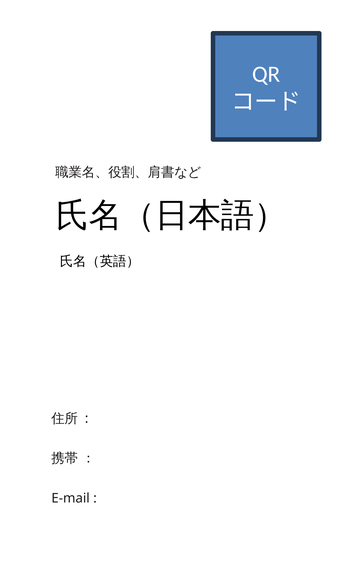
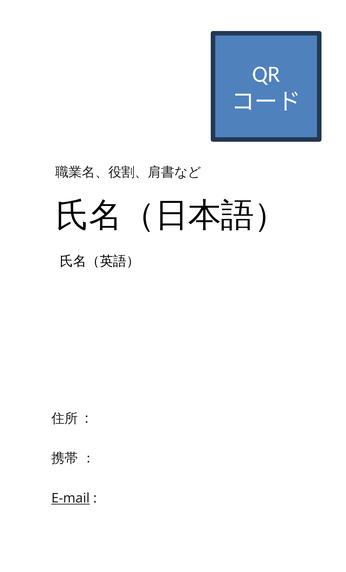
E-mail underline: none -> present (71, 499)
